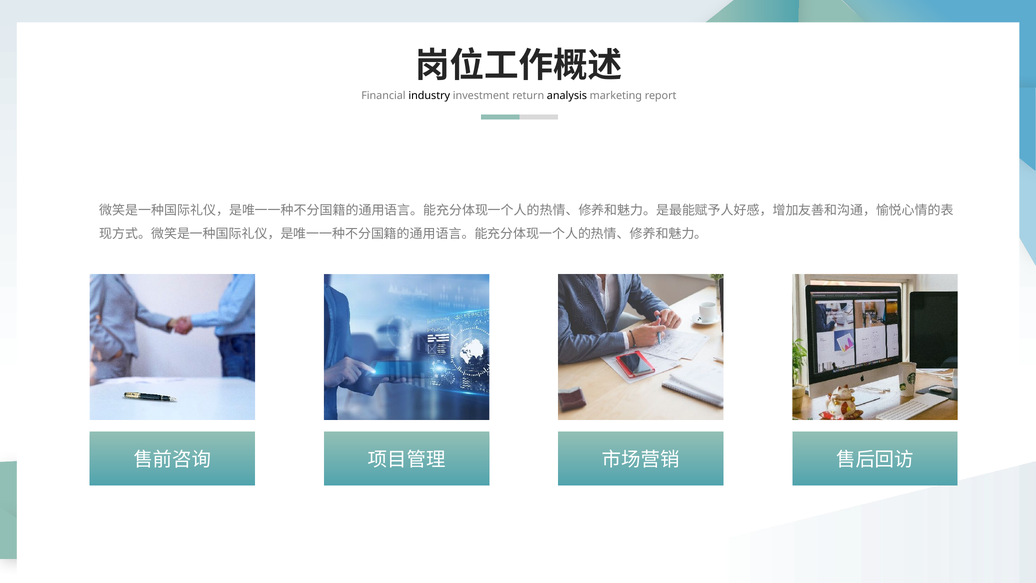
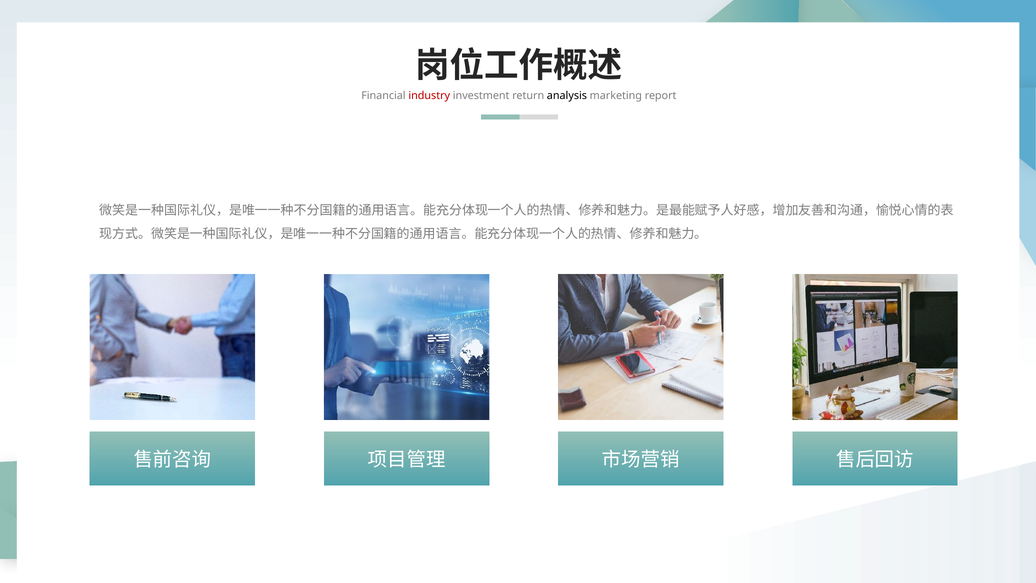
industry colour: black -> red (429, 96)
